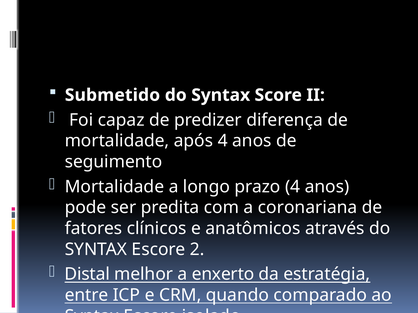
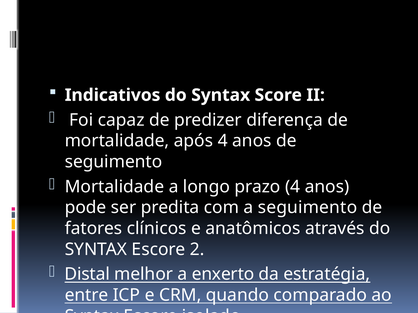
Submetido: Submetido -> Indicativos (113, 95)
a coronariana: coronariana -> seguimento (308, 208)
